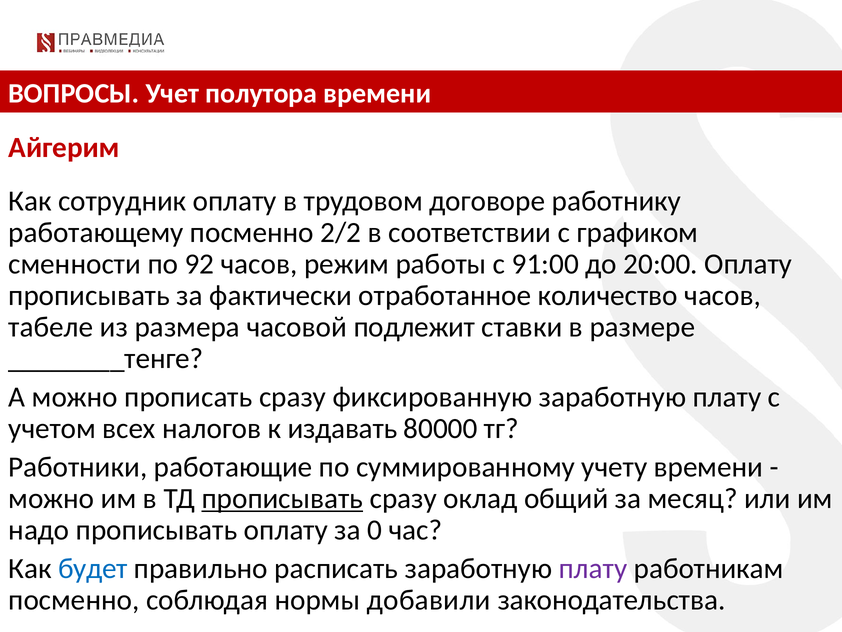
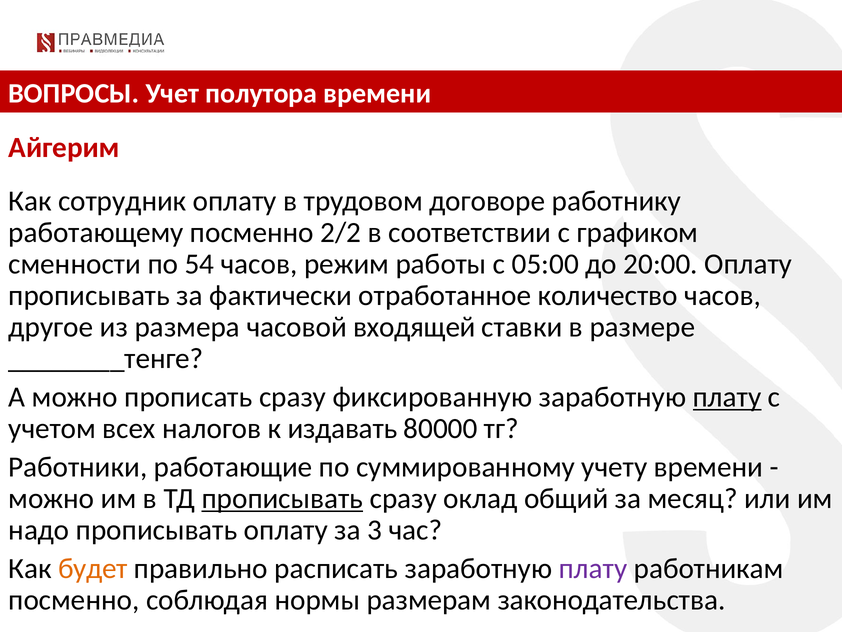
92: 92 -> 54 (199, 264)
91:00: 91:00 -> 05:00 (545, 264)
табеле: табеле -> другое (51, 327)
подлежит: подлежит -> входящей (414, 327)
плату underline: none -> present (727, 397)
0: 0 -> 3 (375, 530)
будет colour: blue -> orange (93, 568)
добавили: добавили -> размерам (429, 600)
